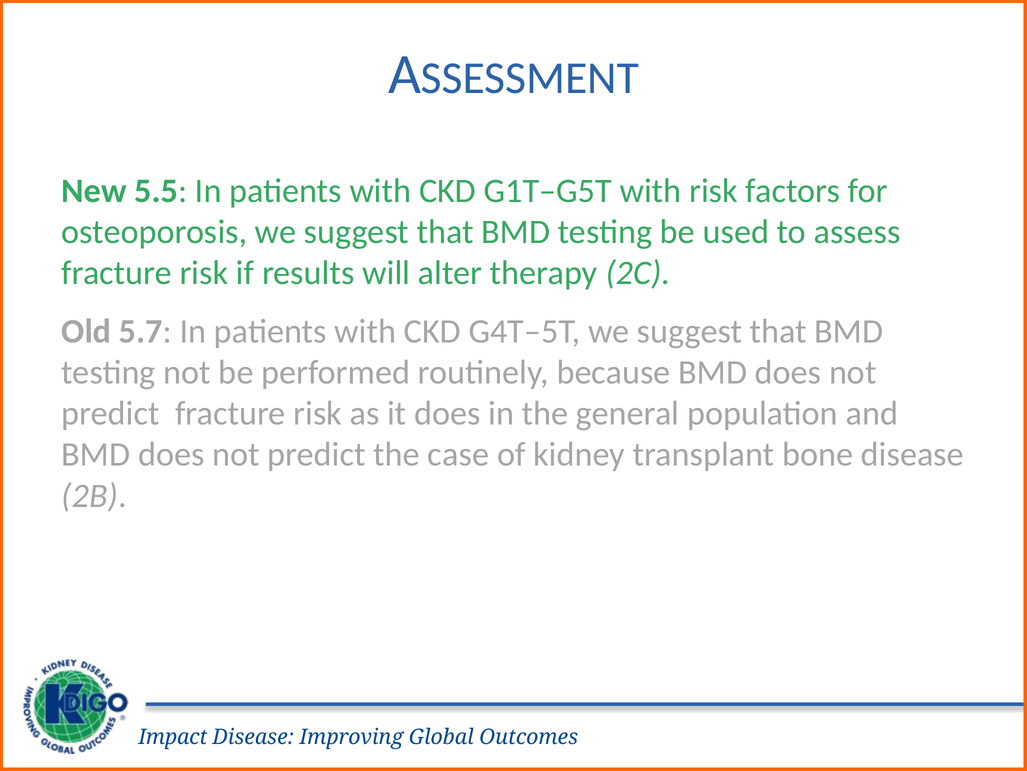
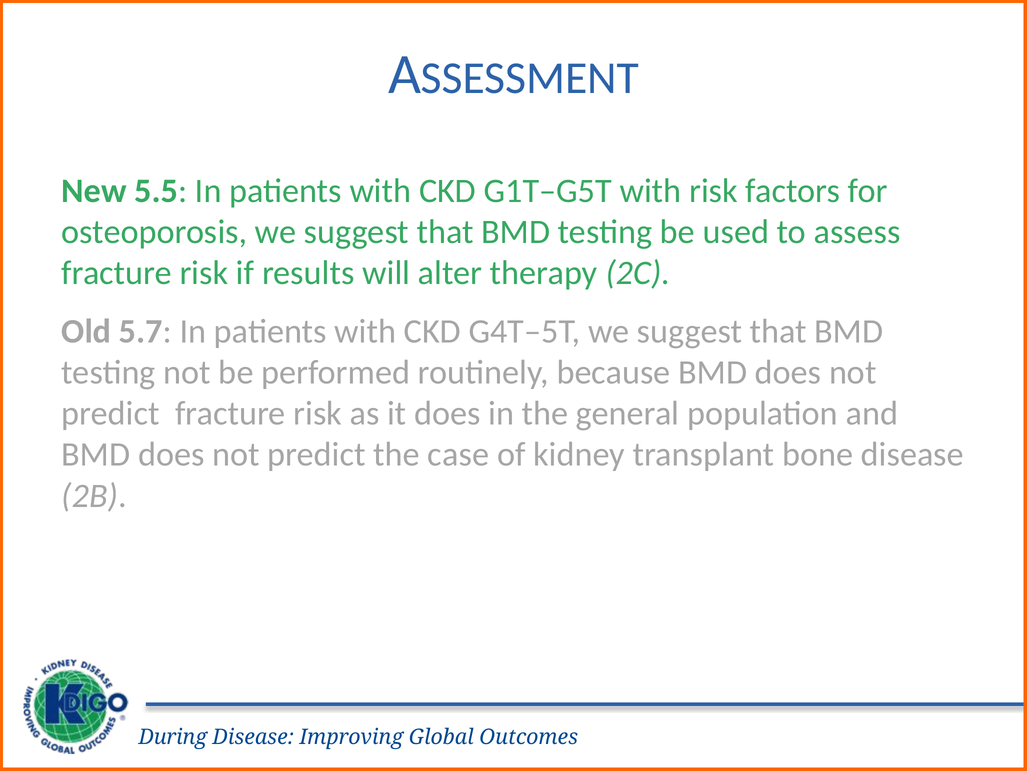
Impact: Impact -> During (173, 736)
